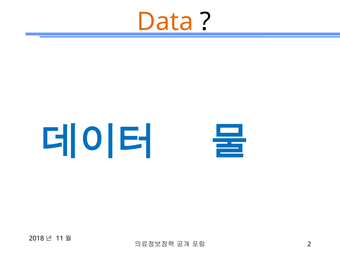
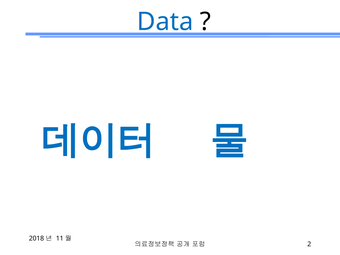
Data colour: orange -> blue (165, 22)
